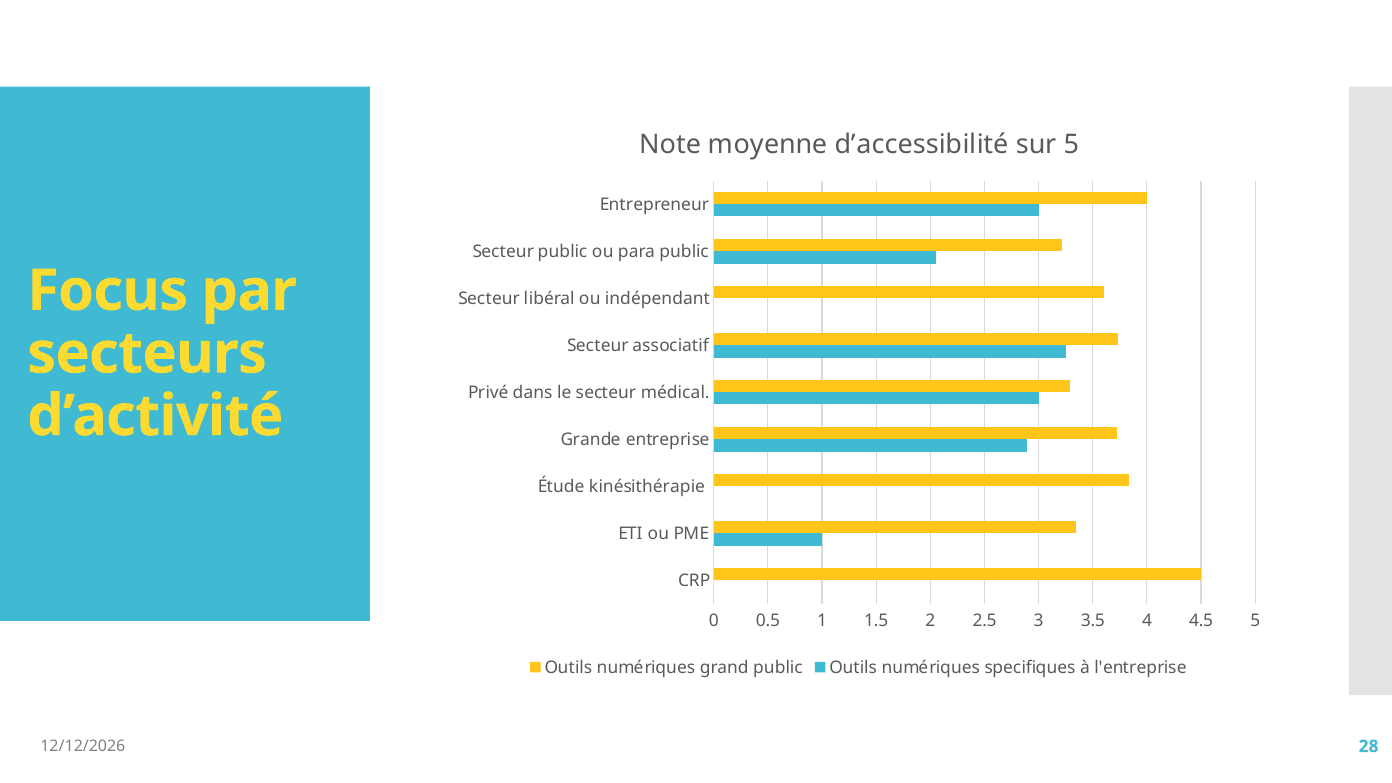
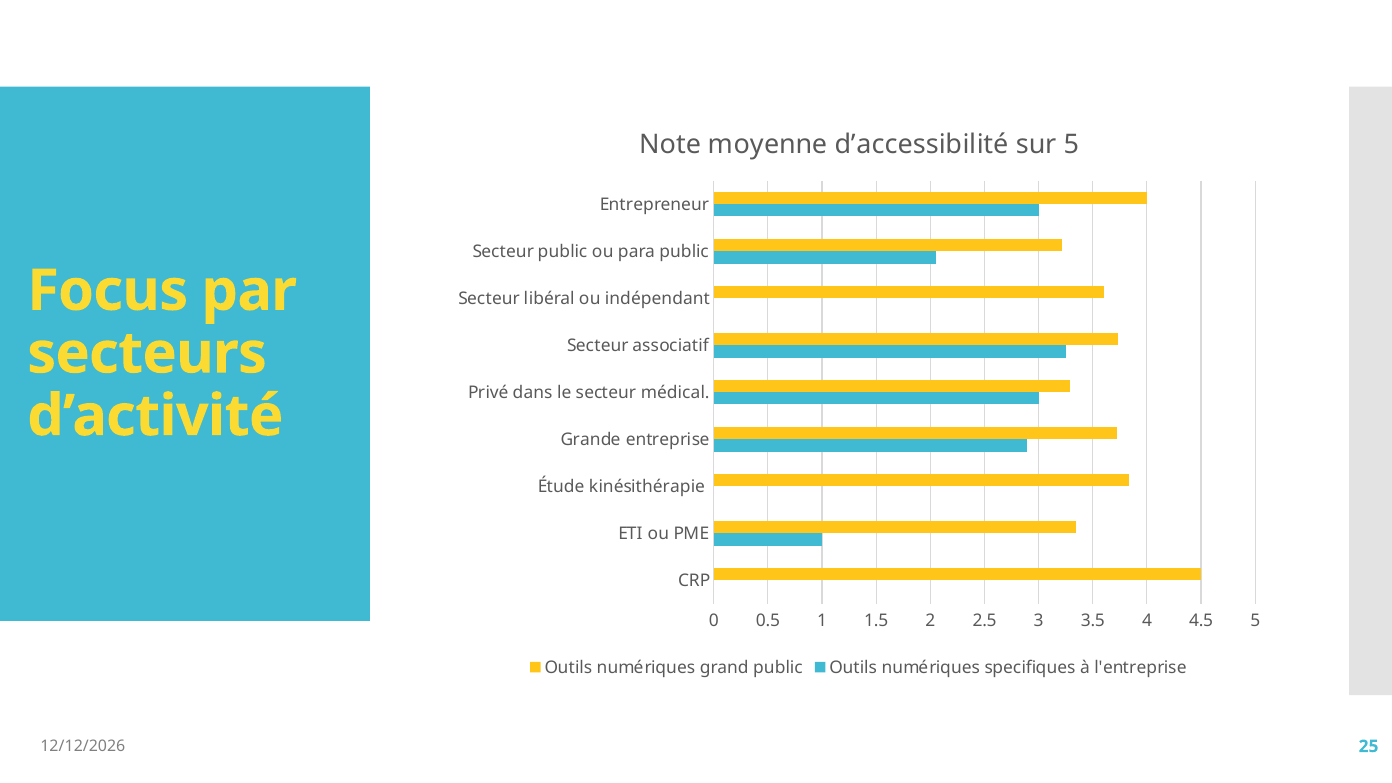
28: 28 -> 25 (1369, 746)
